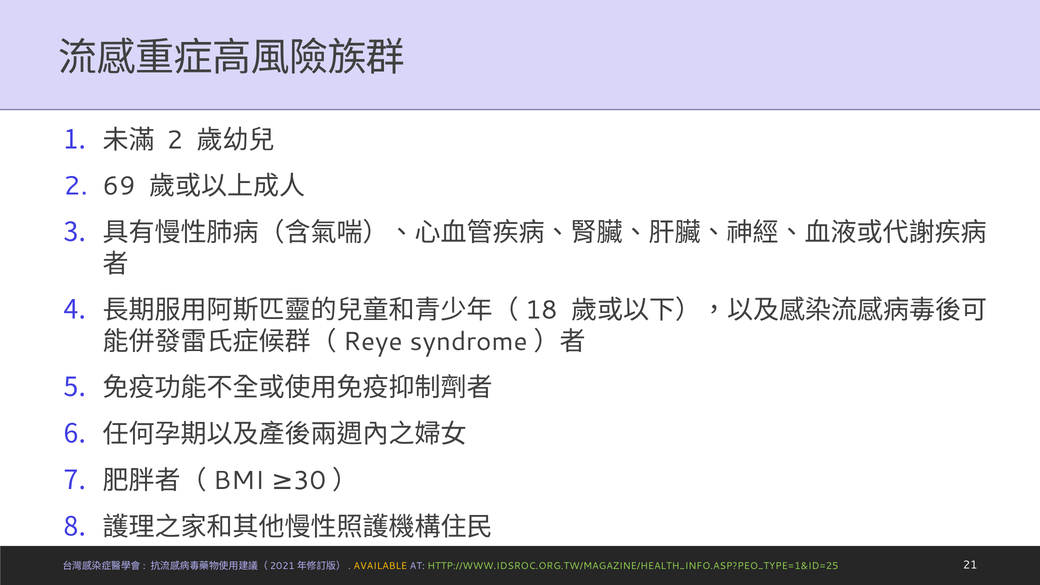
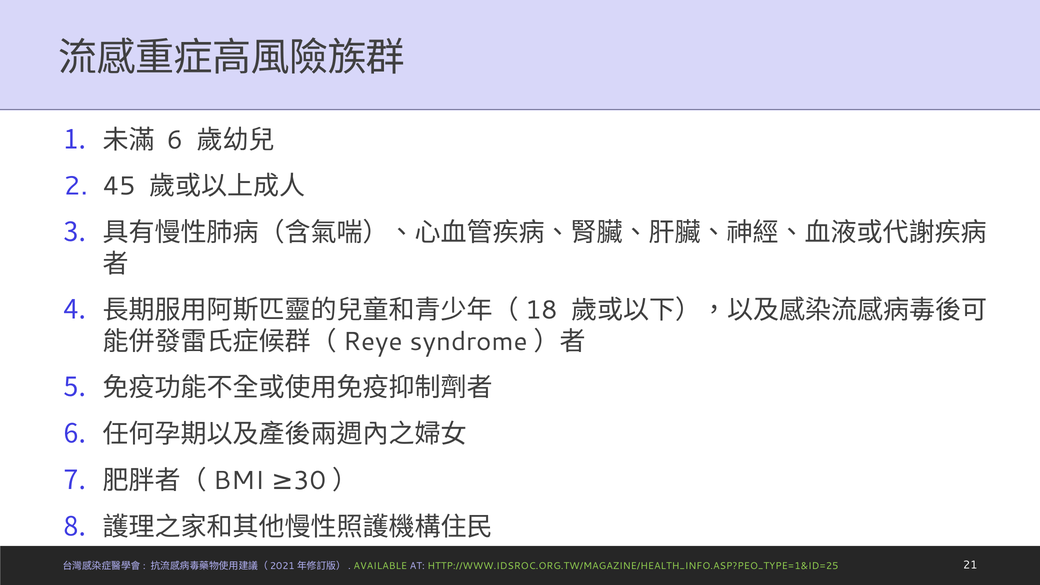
2: 2 -> 6 (175, 140)
69: 69 -> 45 (119, 186)
AVAILABLE colour: yellow -> light green (380, 566)
